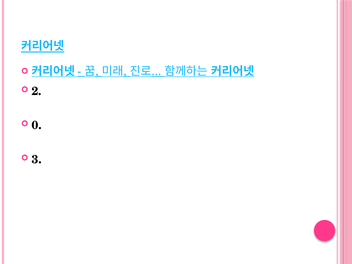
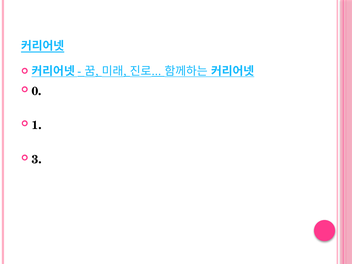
2: 2 -> 0 (37, 91)
0: 0 -> 1 (37, 125)
